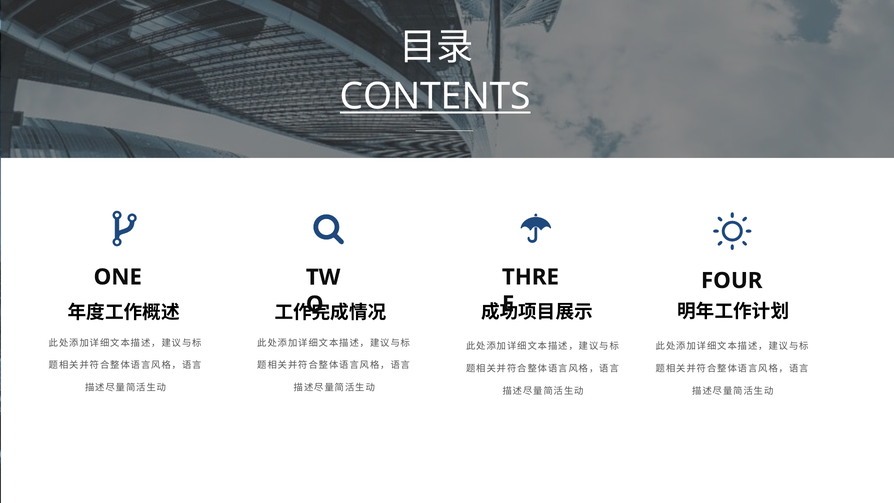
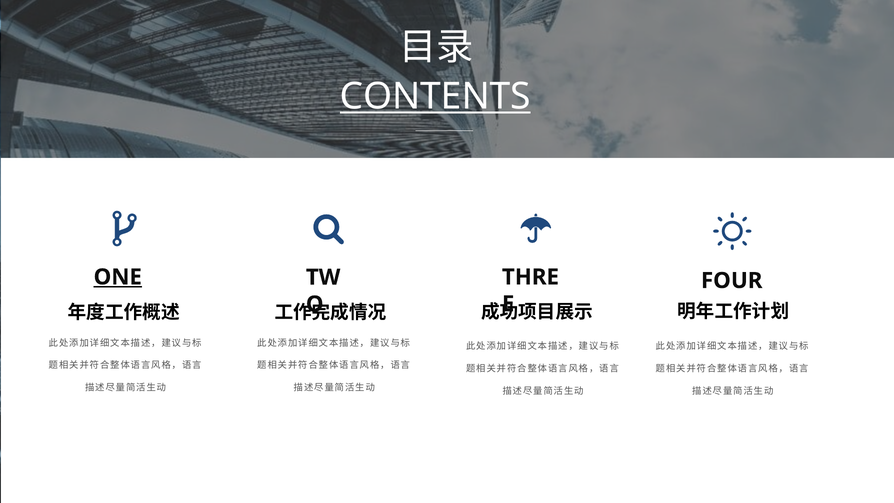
ONE underline: none -> present (118, 277)
